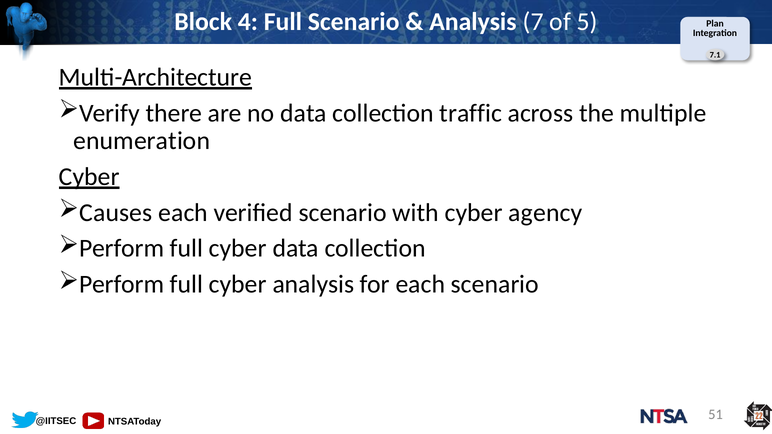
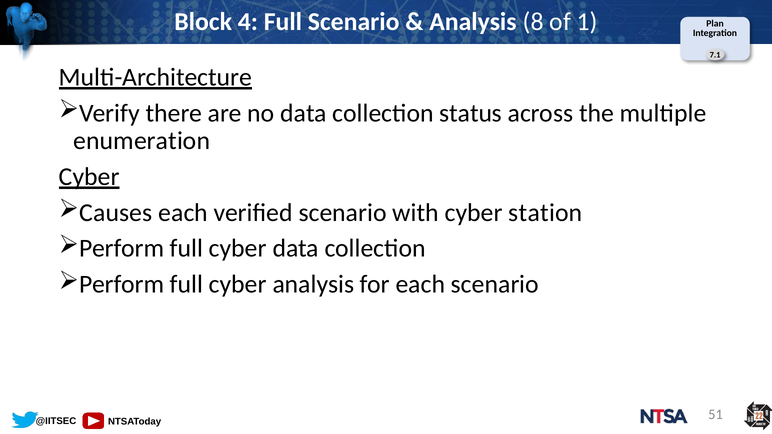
7: 7 -> 8 (533, 22)
5: 5 -> 1 (587, 22)
traffic: traffic -> status (471, 113)
agency: agency -> station (545, 213)
